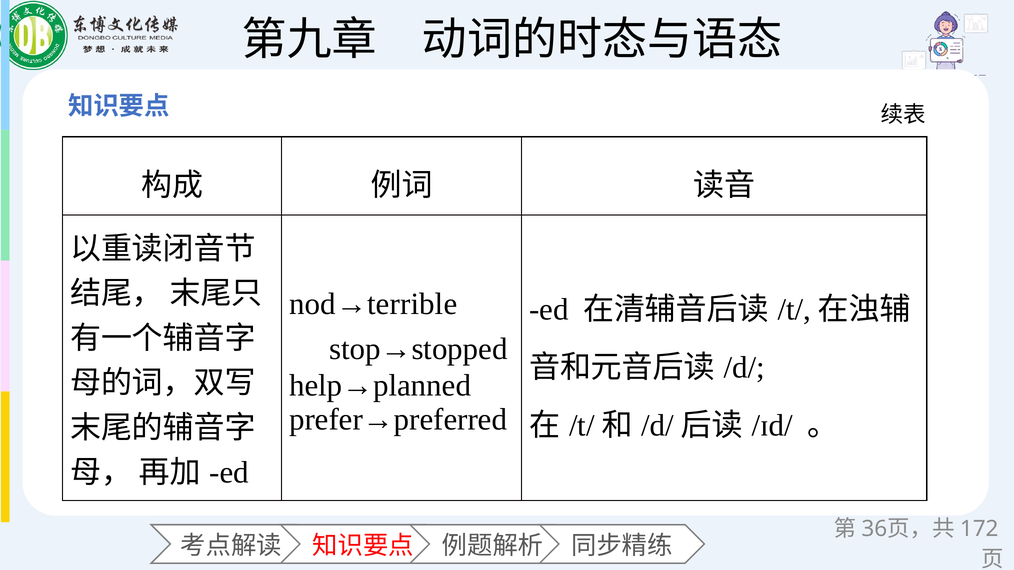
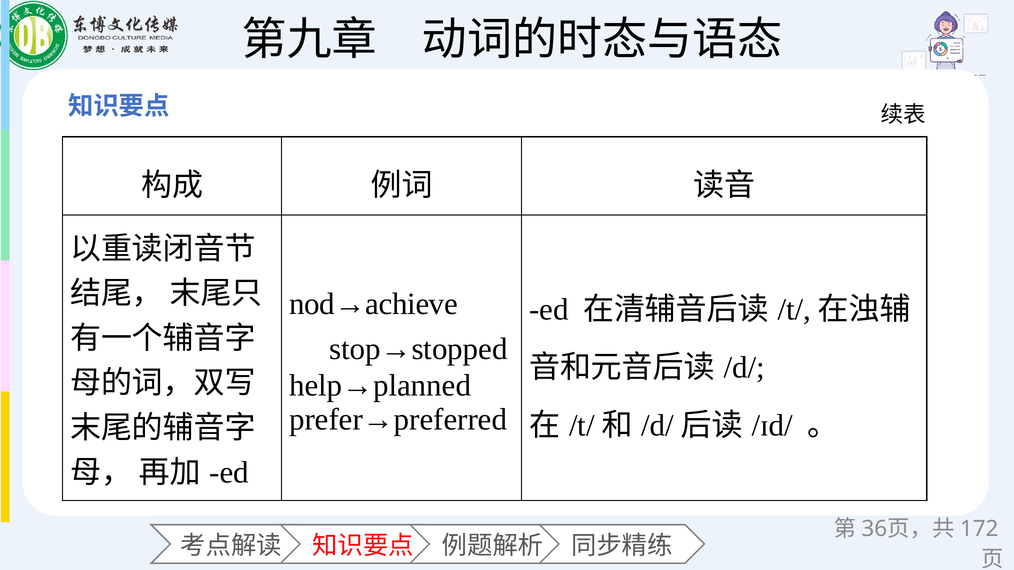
nod→terrible: nod→terrible -> nod→achieve (373, 304)
